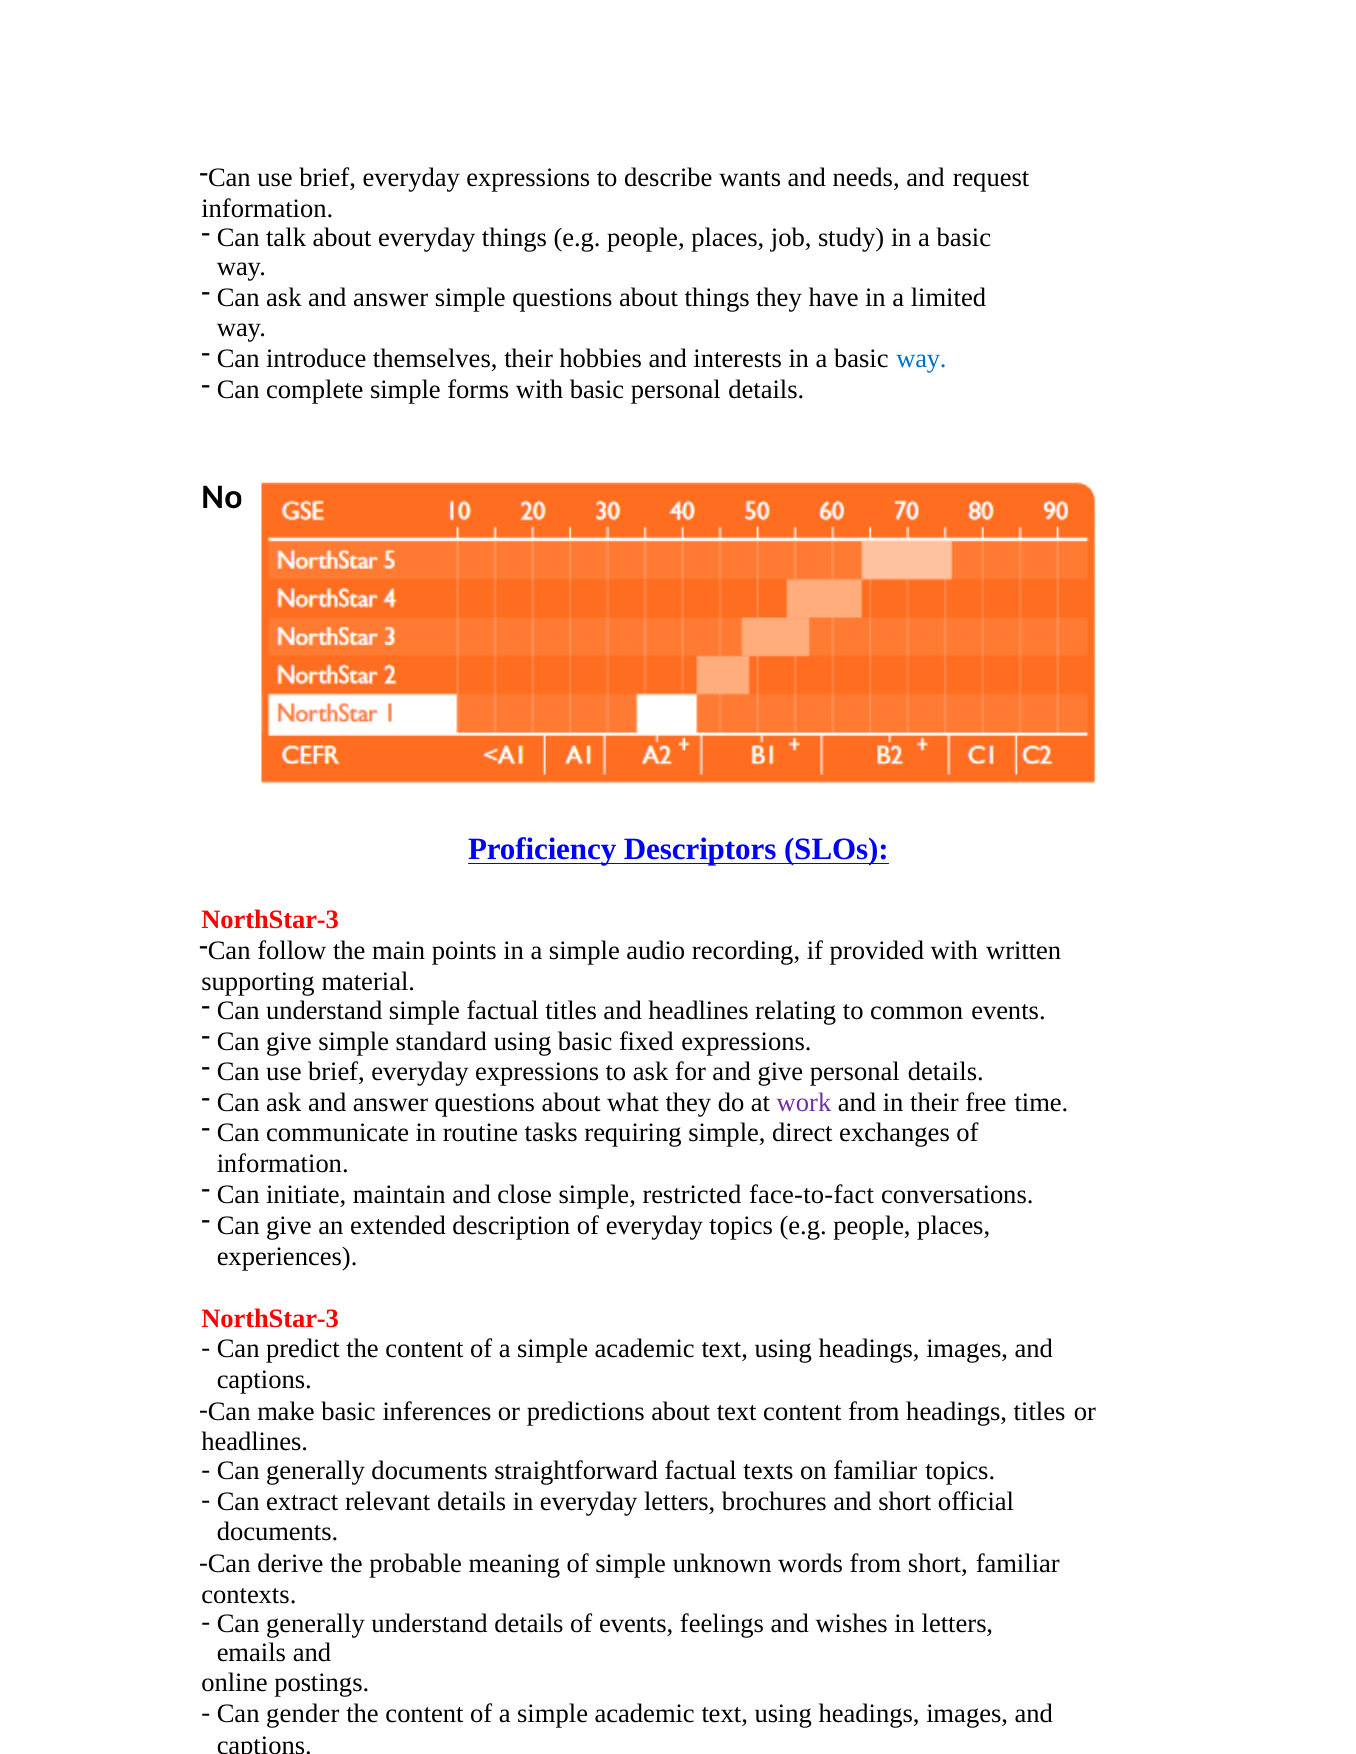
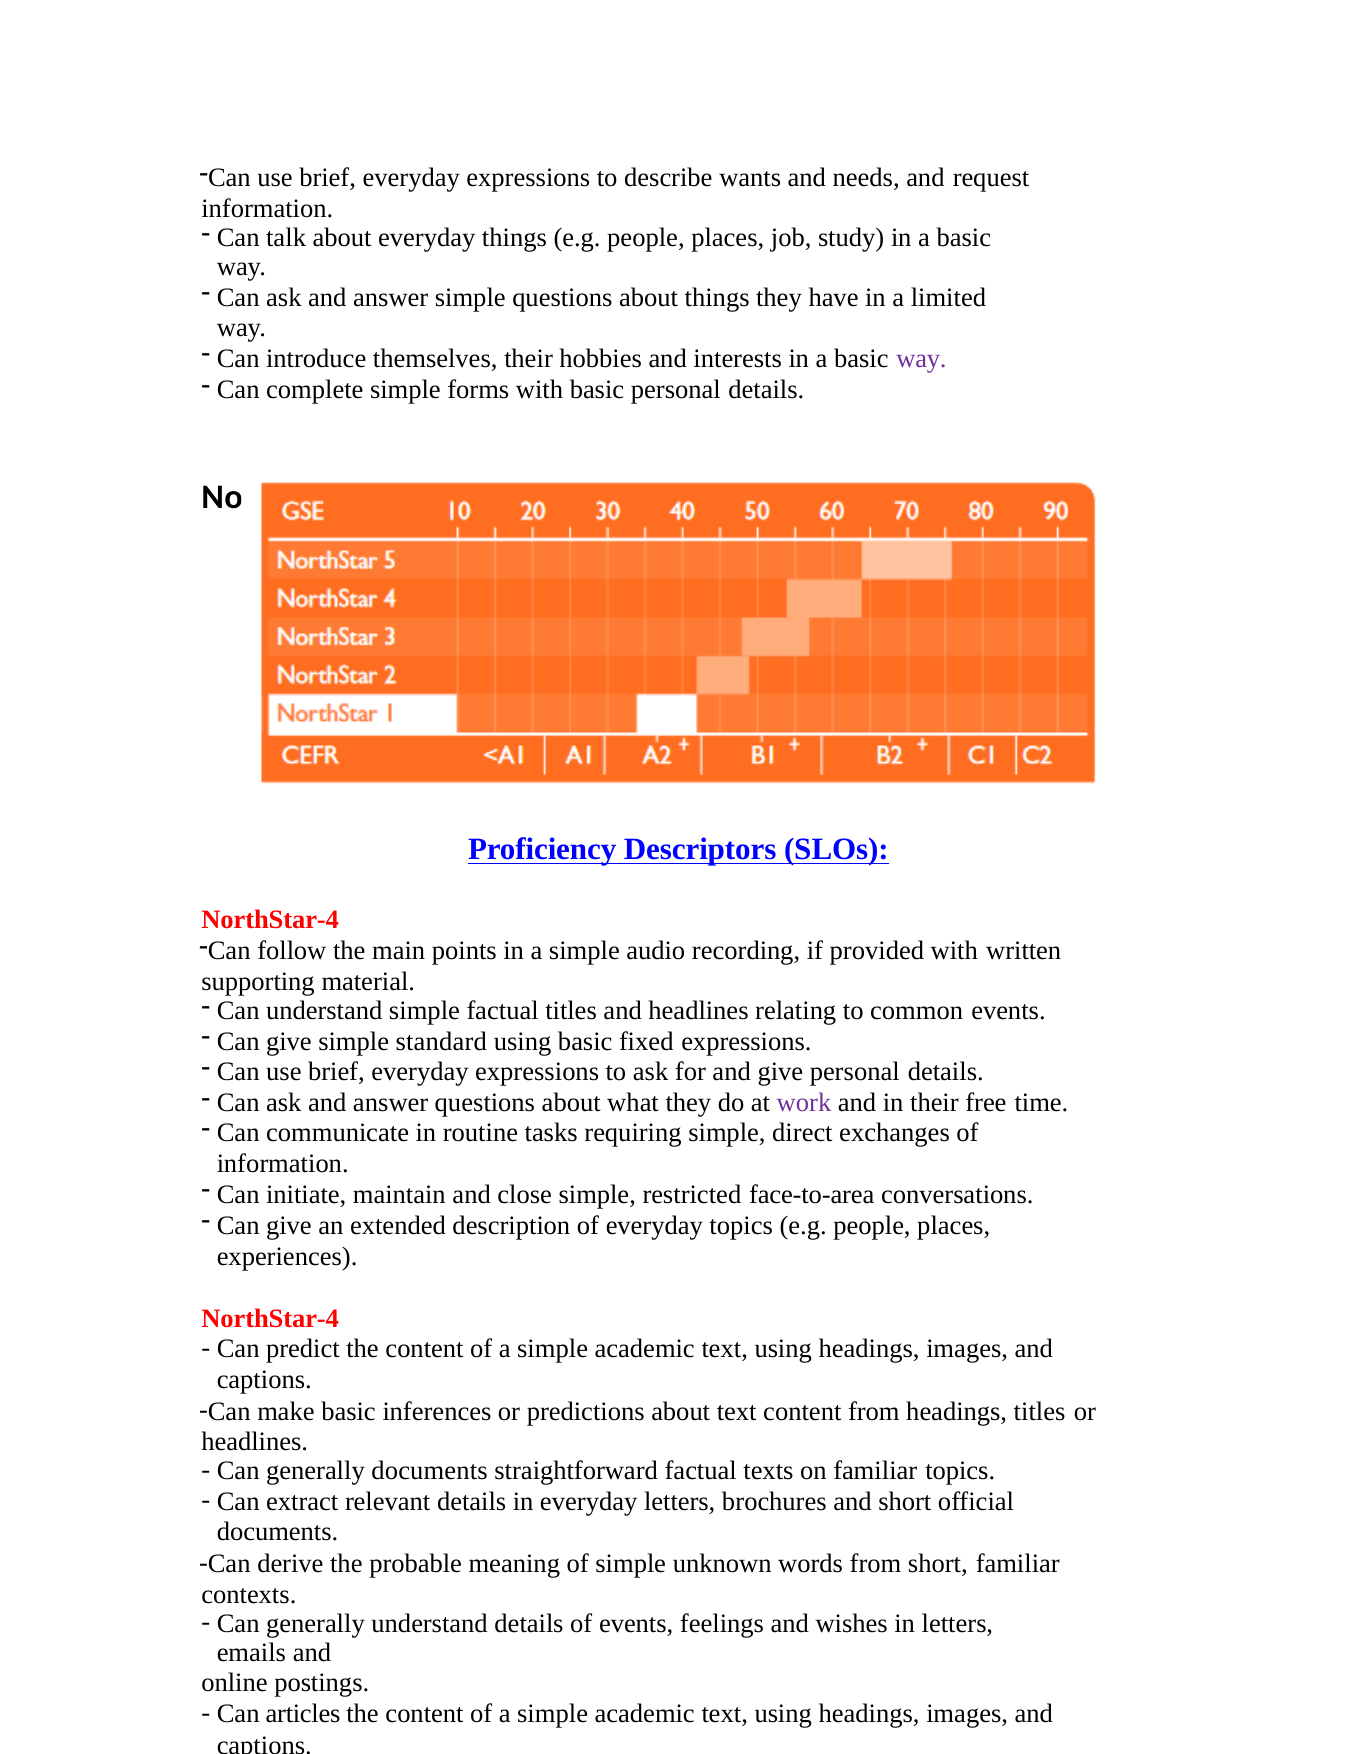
way colour: blue -> purple (921, 359)
NorthStar-3: NorthStar-3 -> NorthStar-4 (270, 920)
face-to-fact: face-to-fact -> face-to-area (812, 1195)
NorthStar-3: NorthStar-3 -> NorthStar-4 (270, 1319)
gender: gender -> articles (303, 1715)
